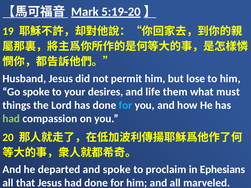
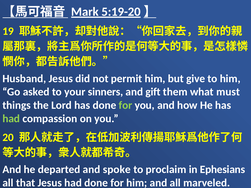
lose: lose -> give (196, 79)
Go spoke: spoke -> asked (36, 92)
desires: desires -> sinners (106, 92)
life: life -> gift (153, 92)
for colour: light blue -> light green (125, 105)
